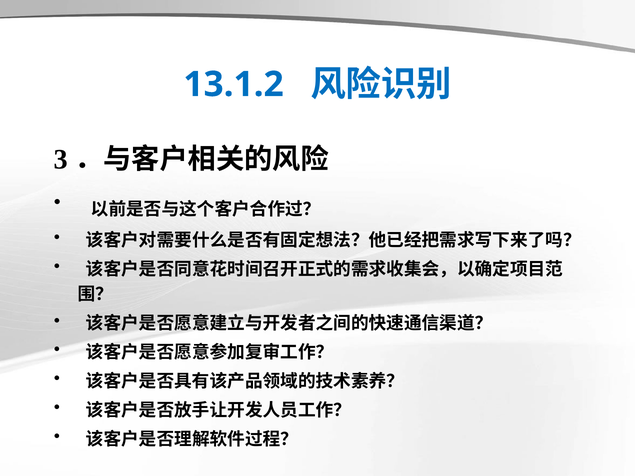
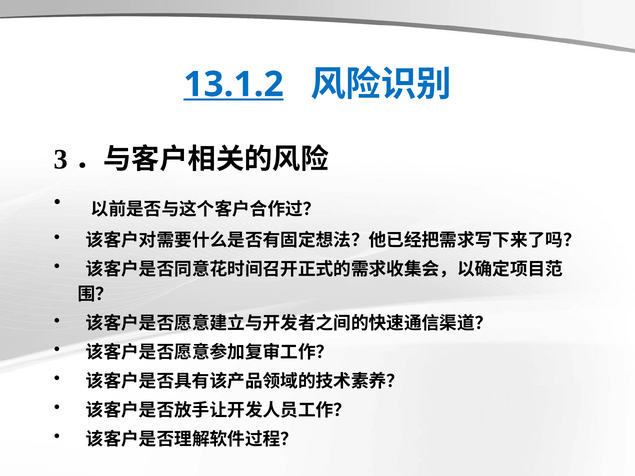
13.1.2 underline: none -> present (234, 84)
